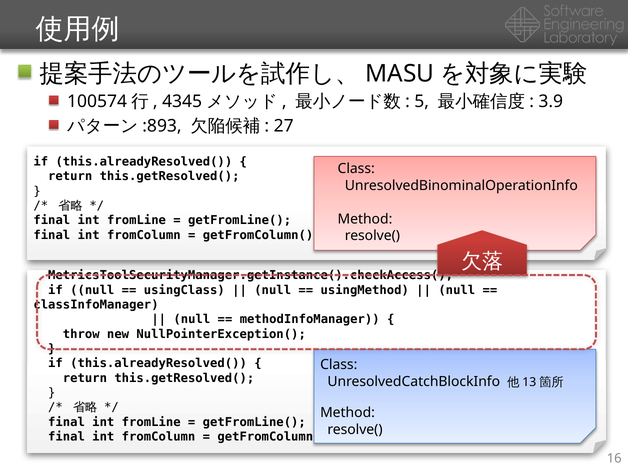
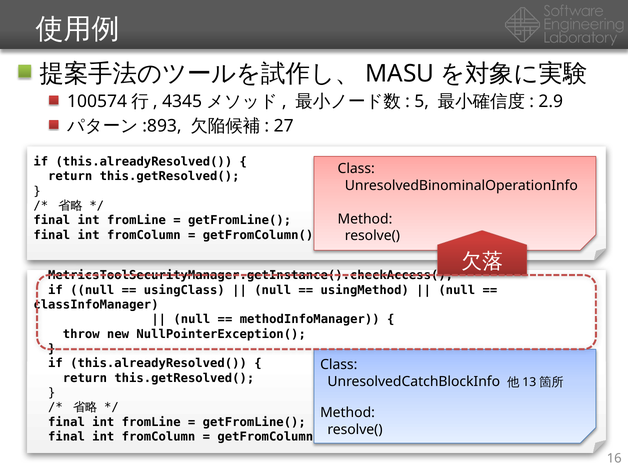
3.9: 3.9 -> 2.9 (551, 102)
